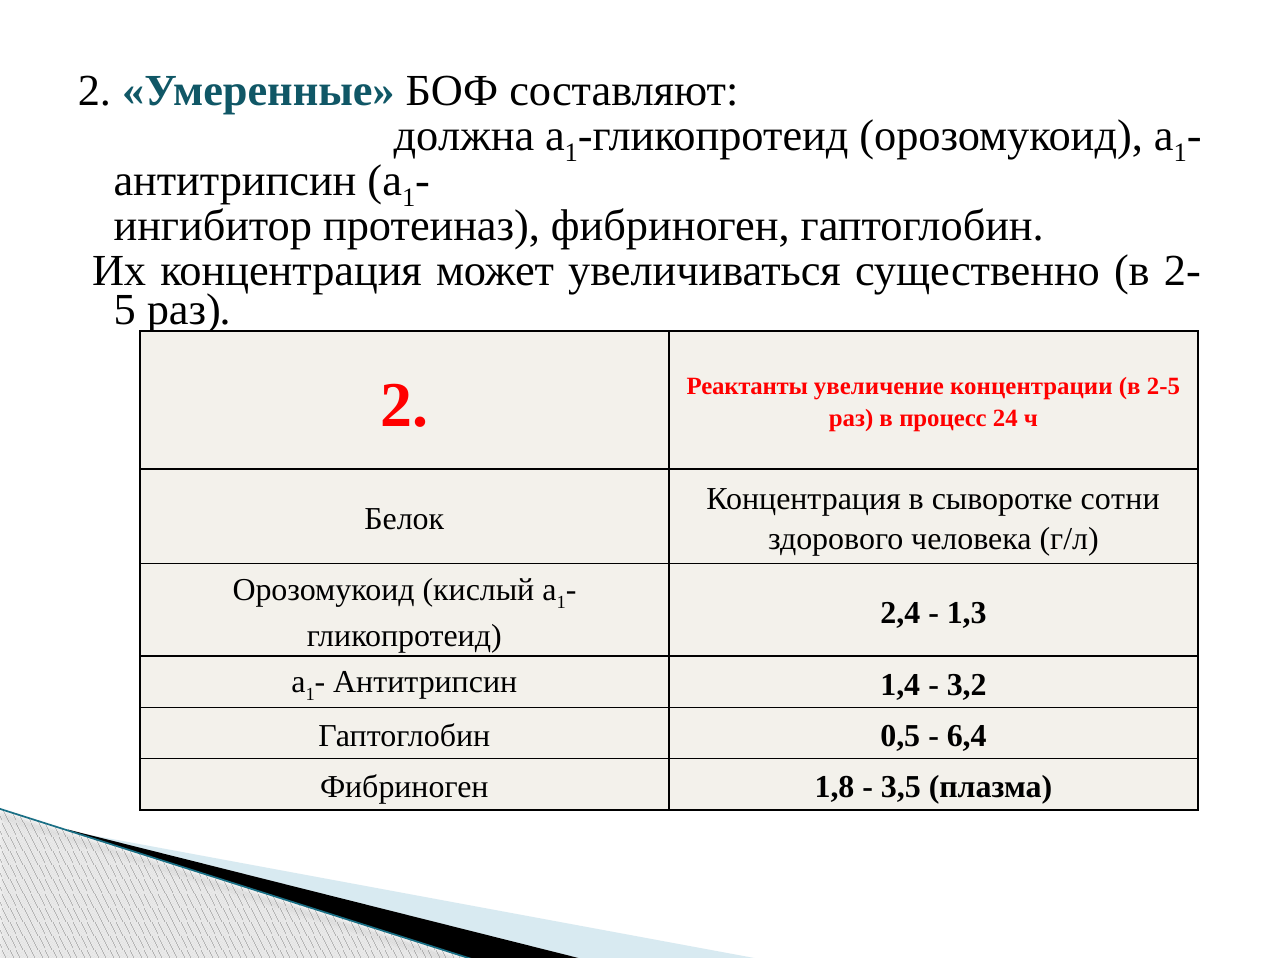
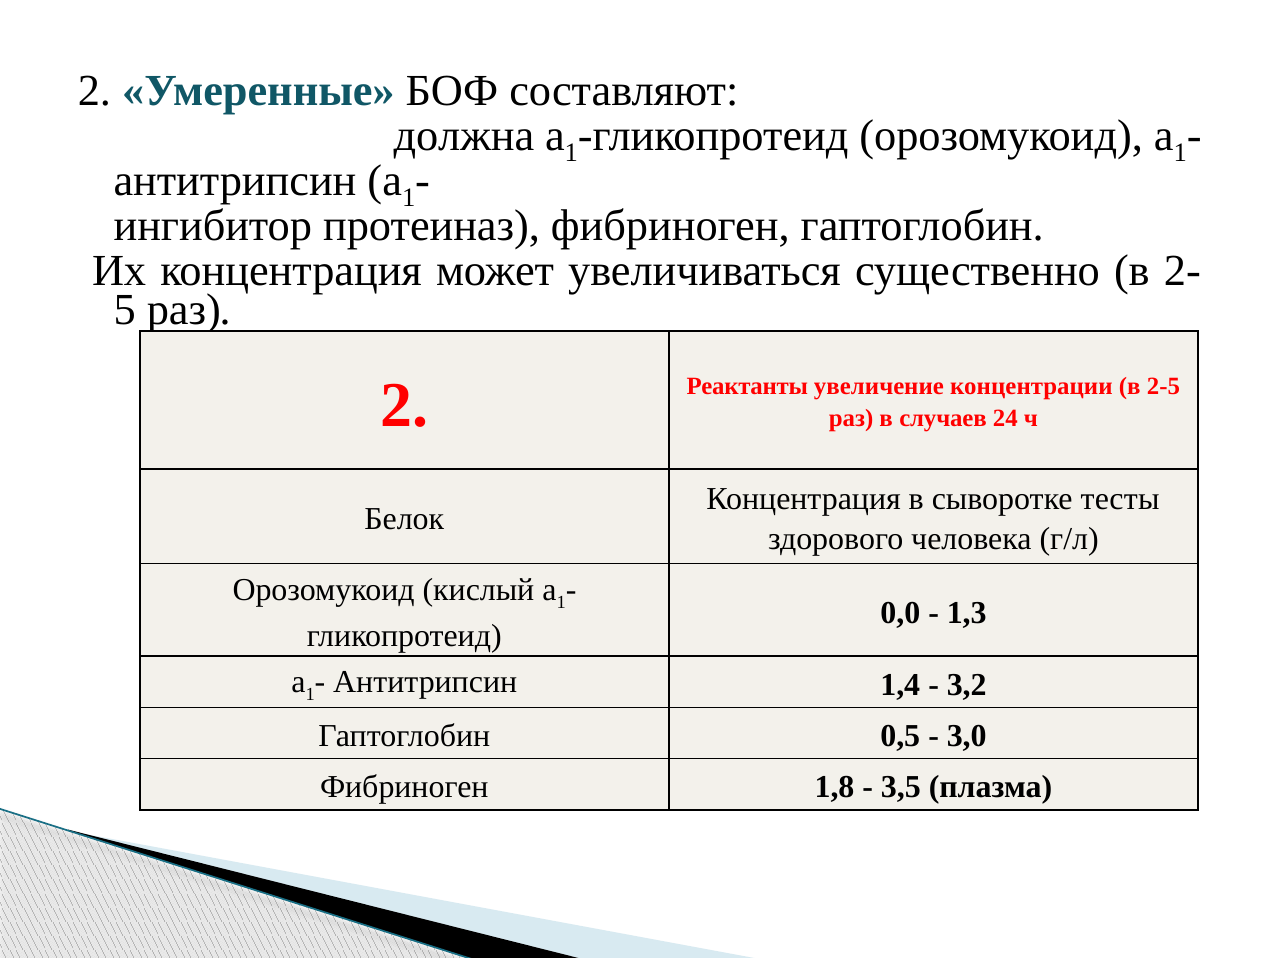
процесс: процесс -> случаев (943, 418)
сотни: сотни -> тесты (1120, 499)
2,4: 2,4 -> 0,0 (900, 613)
6,4: 6,4 -> 3,0 (967, 736)
